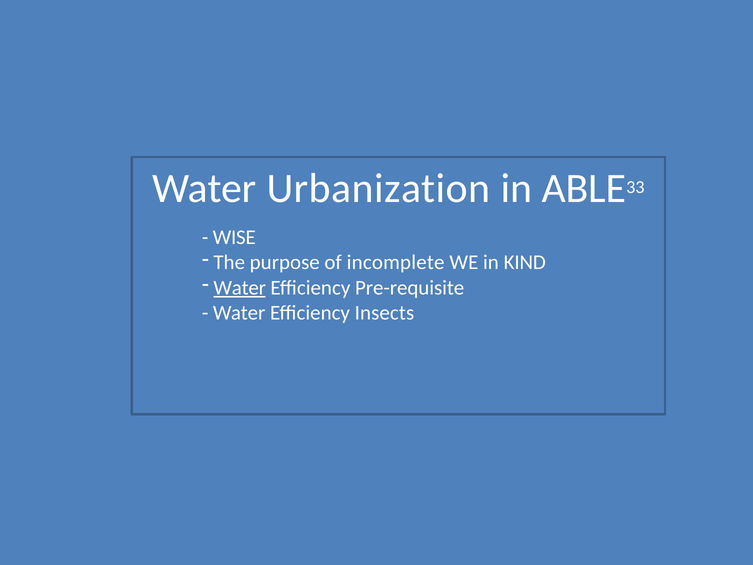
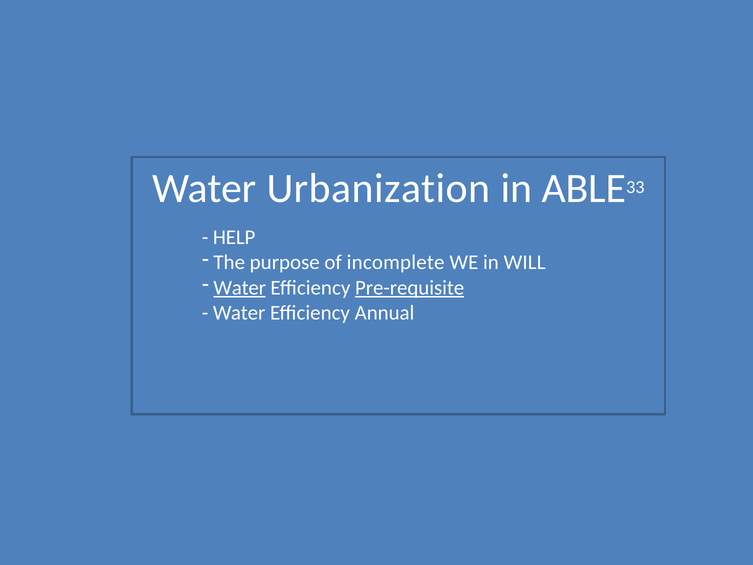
WISE: WISE -> HELP (234, 237)
KIND: KIND -> WILL (525, 262)
Pre-requisite underline: none -> present (410, 288)
Insects: Insects -> Annual (385, 313)
